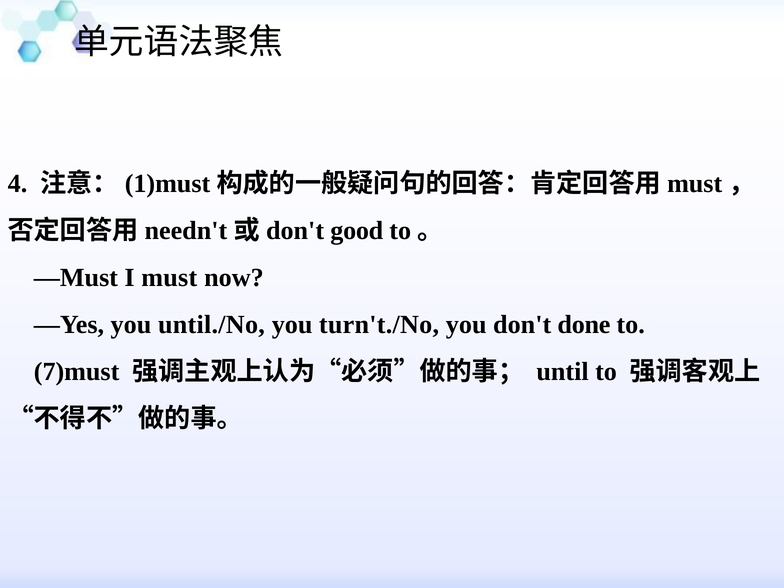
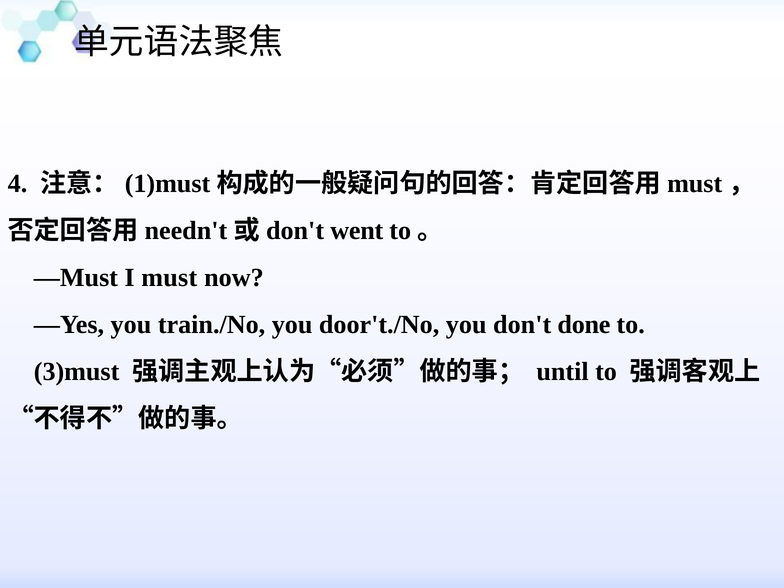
good: good -> went (357, 231)
until./No: until./No -> train./No (212, 325)
turn't./No: turn't./No -> door't./No (379, 325)
7)must: 7)must -> 3)must (77, 372)
